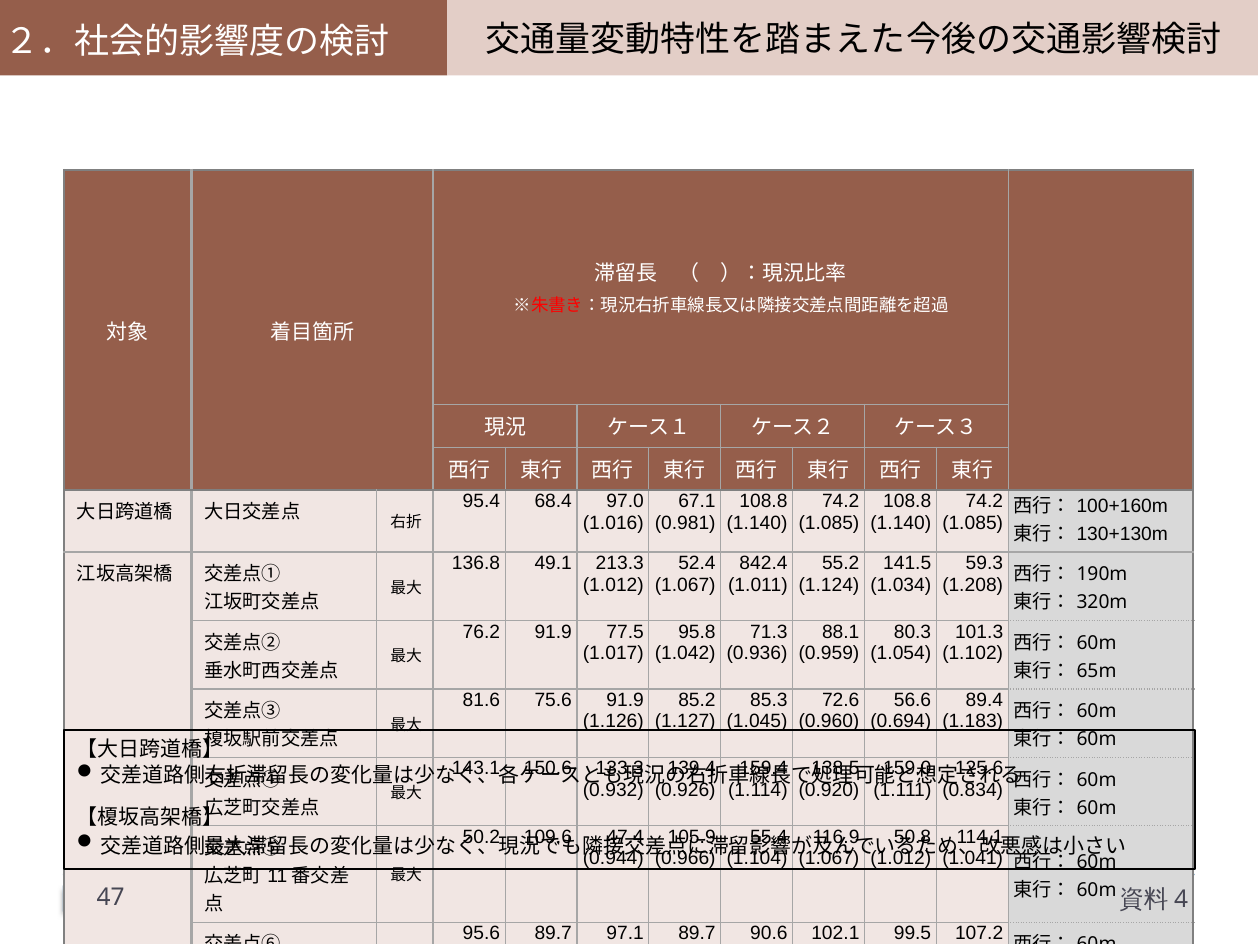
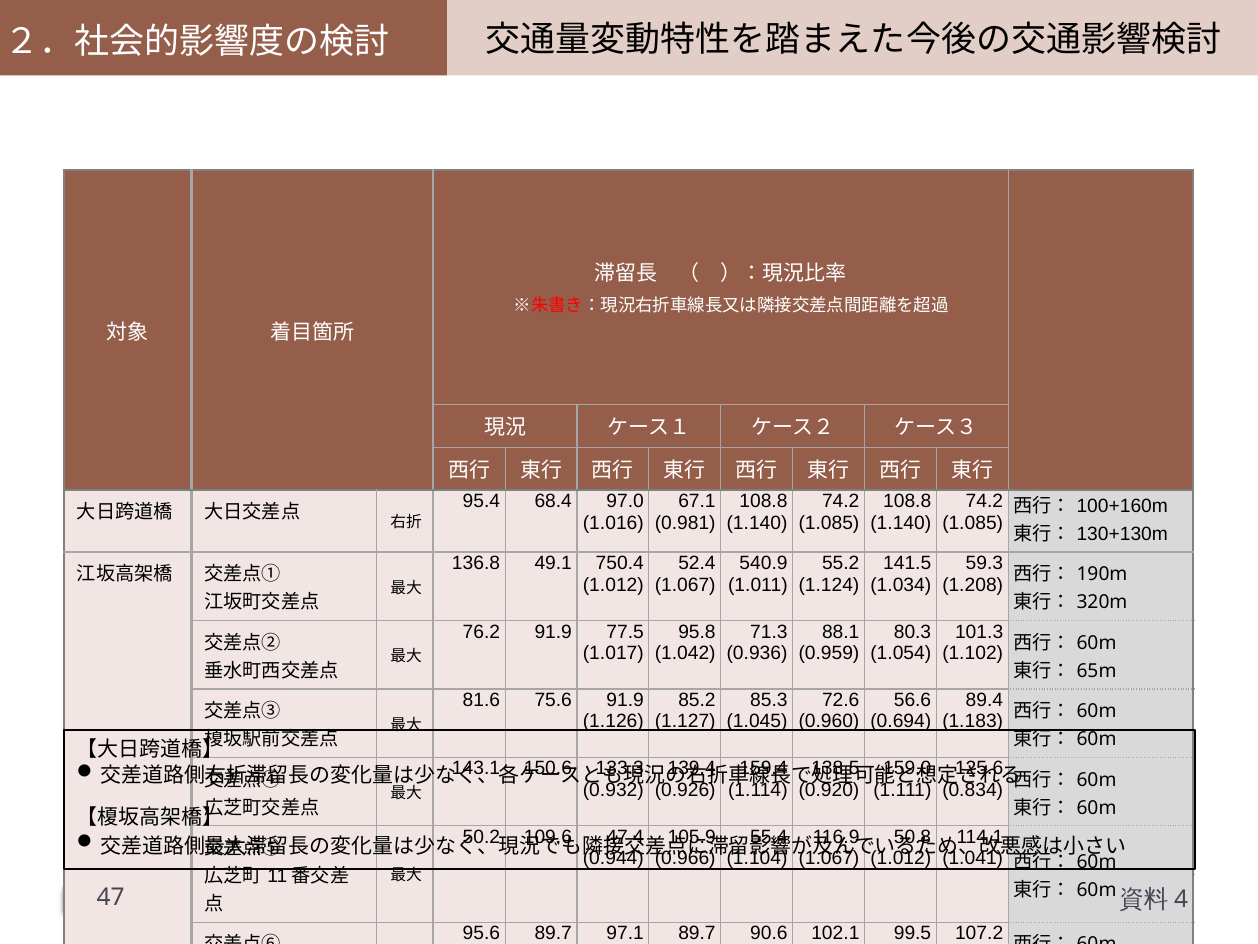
213.3: 213.3 -> 750.4 (620, 563)
842.4: 842.4 -> 540.9 (764, 563)
